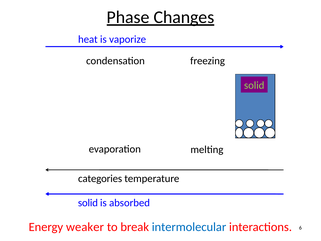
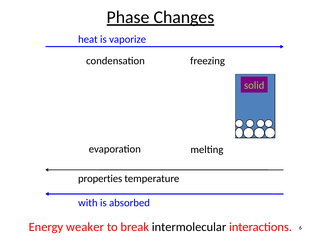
categories: categories -> properties (100, 178)
solid: solid -> with (88, 203)
intermolecular colour: blue -> black (189, 227)
